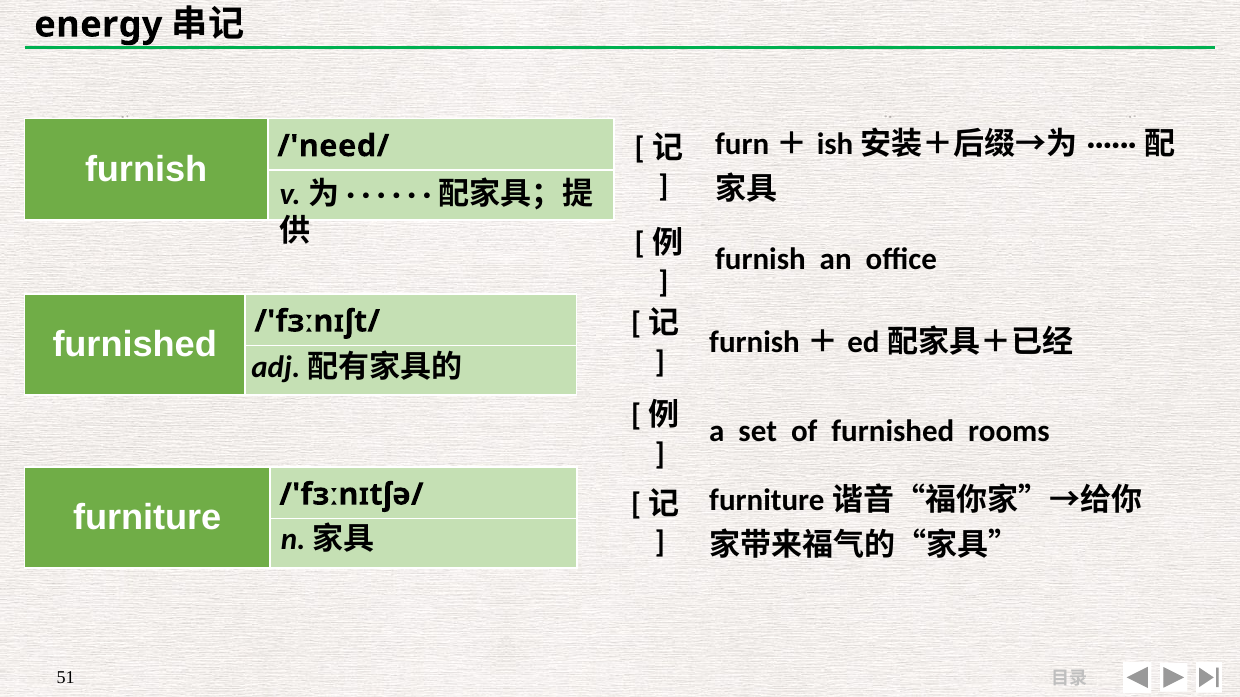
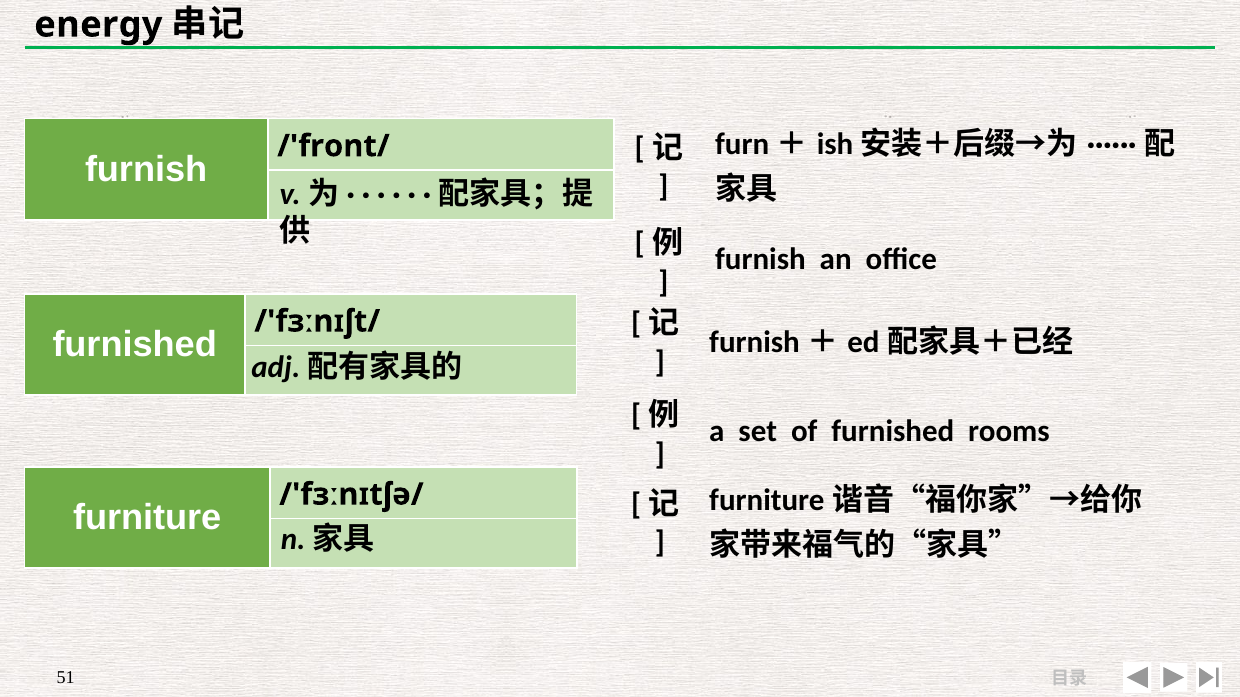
/'need/: /'need/ -> /'front/ (333, 146)
